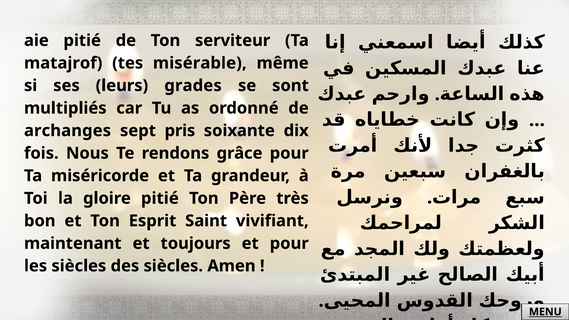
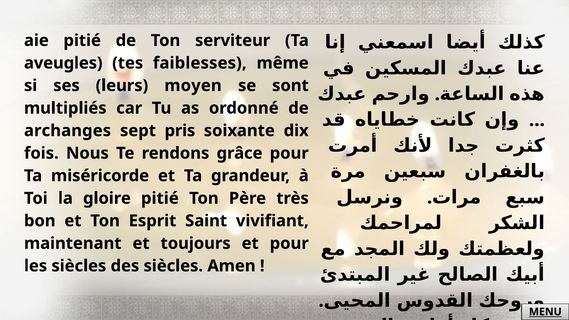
matajrof: matajrof -> aveugles (63, 63)
misérable: misérable -> faiblesses (200, 63)
grades: grades -> moyen (193, 86)
